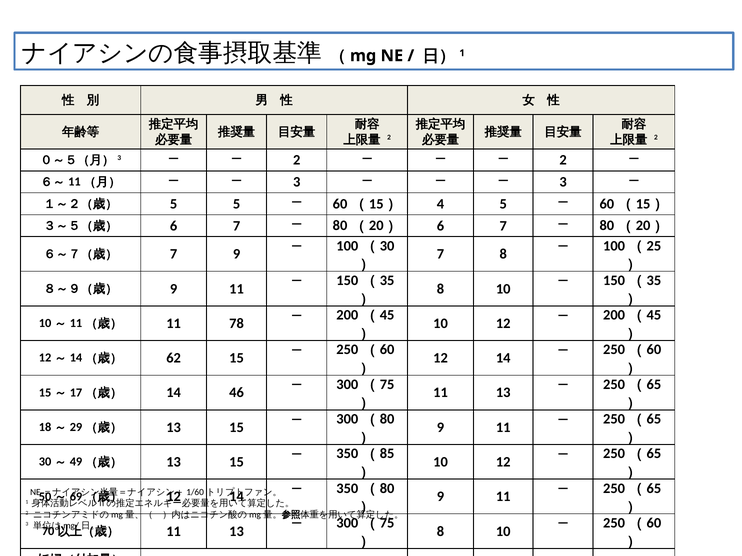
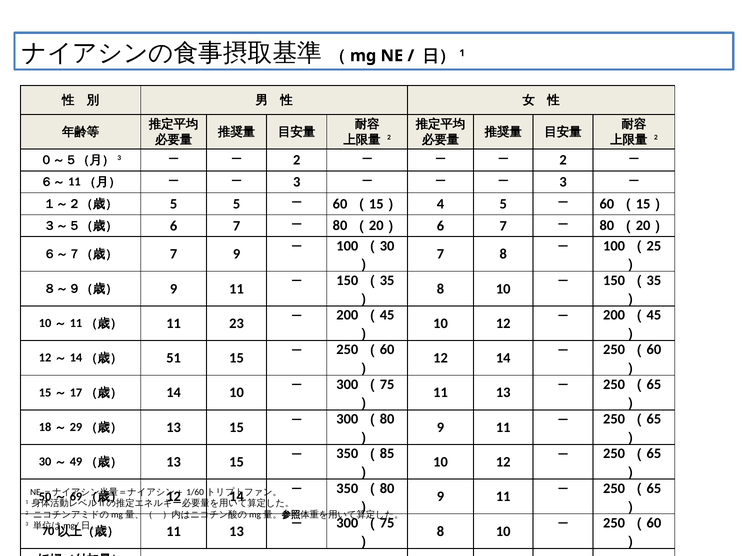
78: 78 -> 23 (237, 324)
62: 62 -> 51 (174, 358)
14 46: 46 -> 10 (237, 393)
